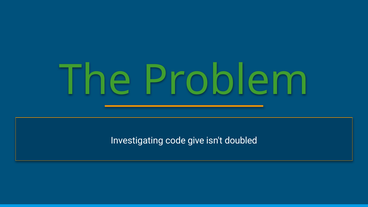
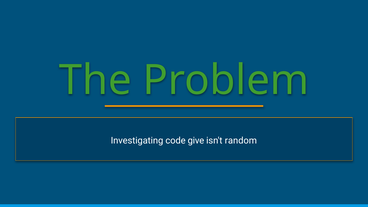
doubled: doubled -> random (241, 141)
